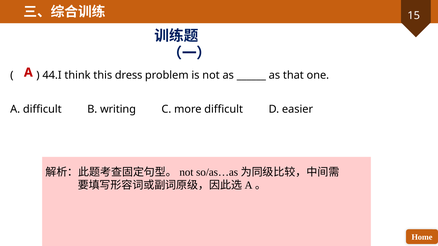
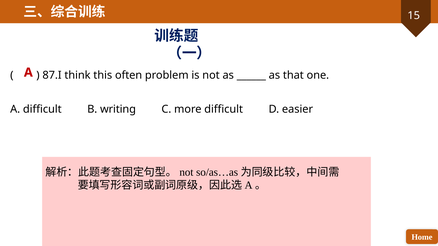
44.I: 44.I -> 87.I (52, 75)
dress: dress -> often (129, 75)
